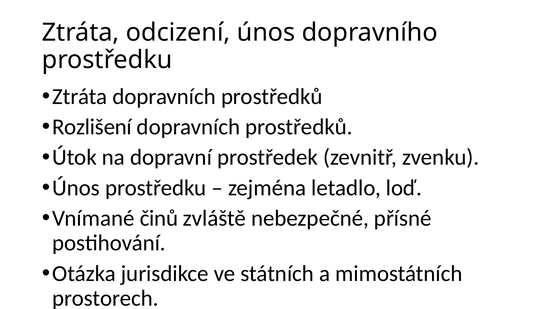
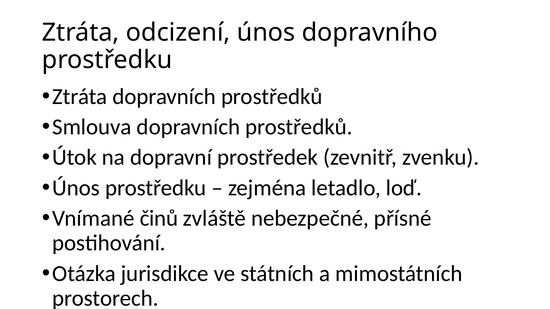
Rozlišení: Rozlišení -> Smlouva (92, 127)
